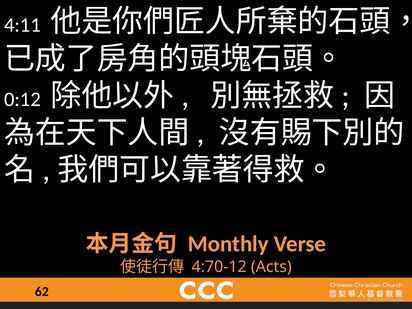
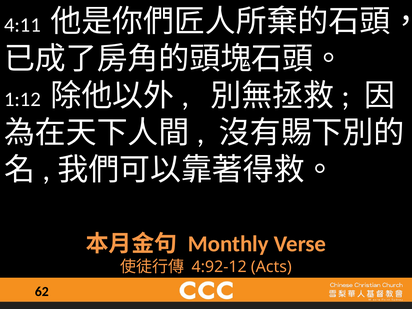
0:12: 0:12 -> 1:12 (22, 99)
4:70-12: 4:70-12 -> 4:92-12 (219, 267)
